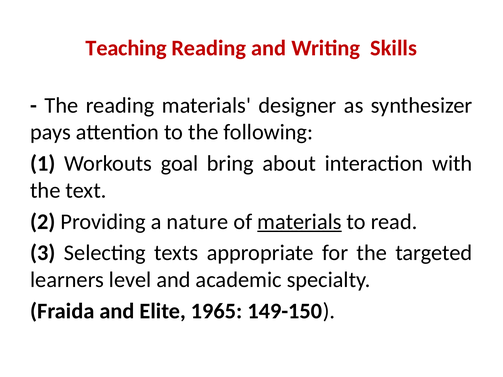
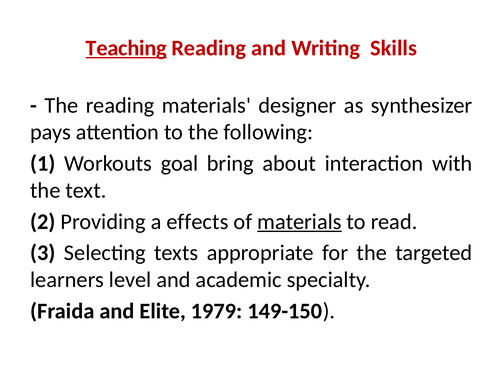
Teaching underline: none -> present (126, 48)
nature: nature -> effects (197, 222)
1965: 1965 -> 1979 (217, 311)
